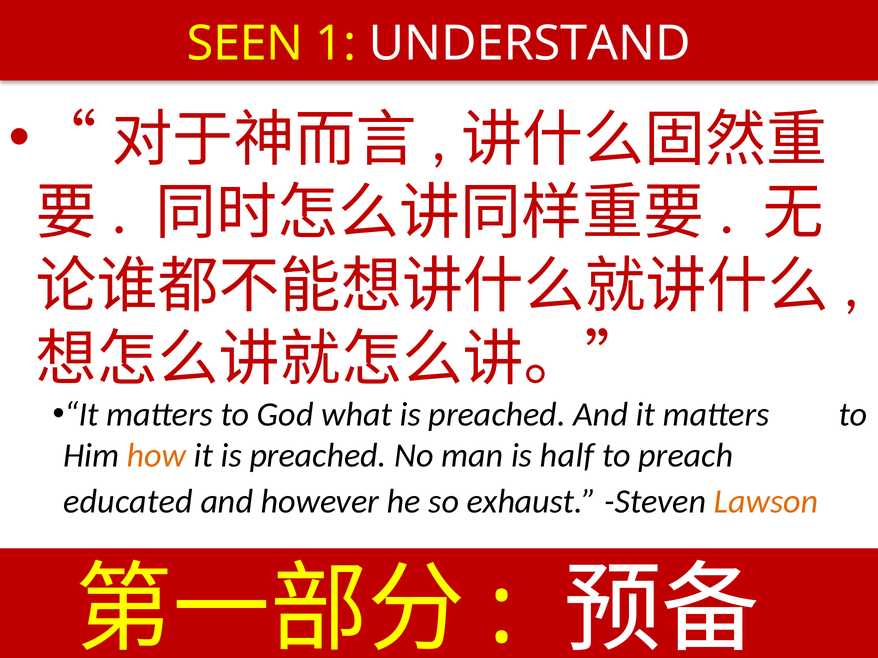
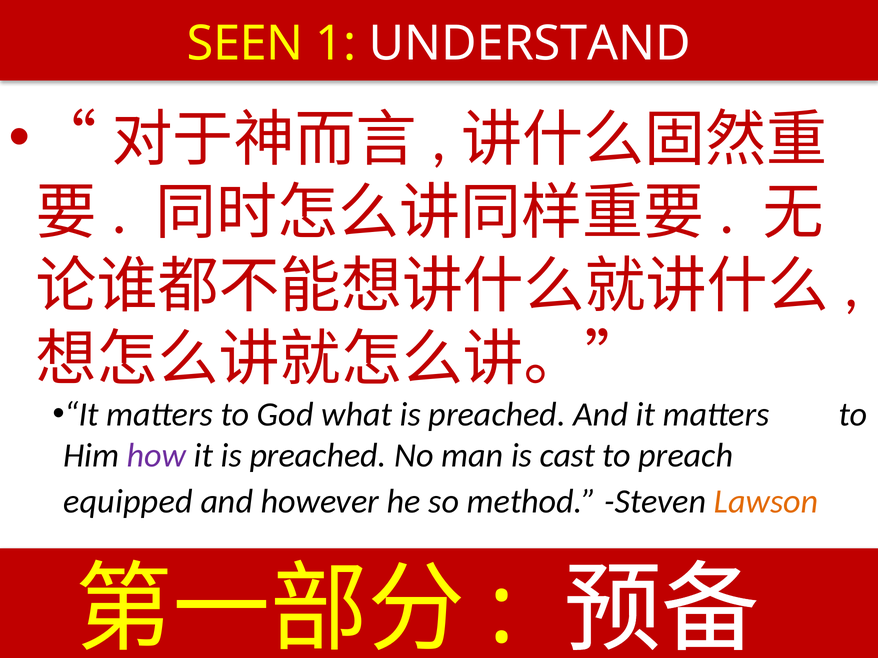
how colour: orange -> purple (157, 456)
half: half -> cast (567, 456)
educated: educated -> equipped (128, 502)
exhaust: exhaust -> method (532, 502)
